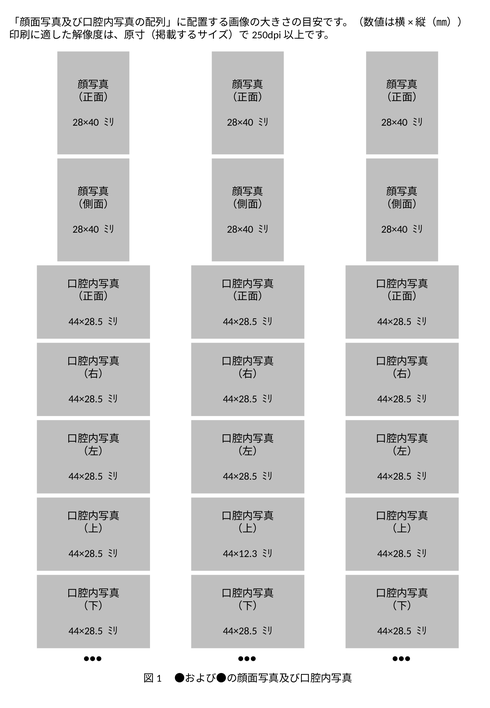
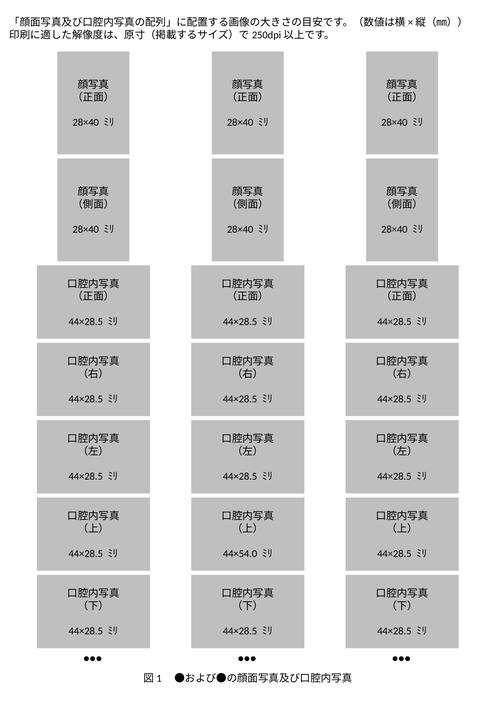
44×12.3: 44×12.3 -> 44×54.0 (240, 554)
